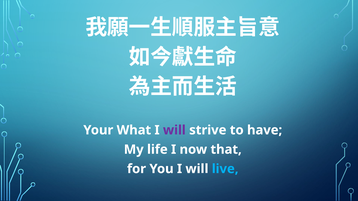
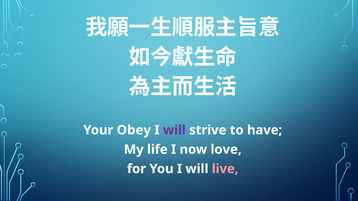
What: What -> Obey (134, 130)
that: that -> love (226, 150)
live colour: light blue -> pink (225, 169)
